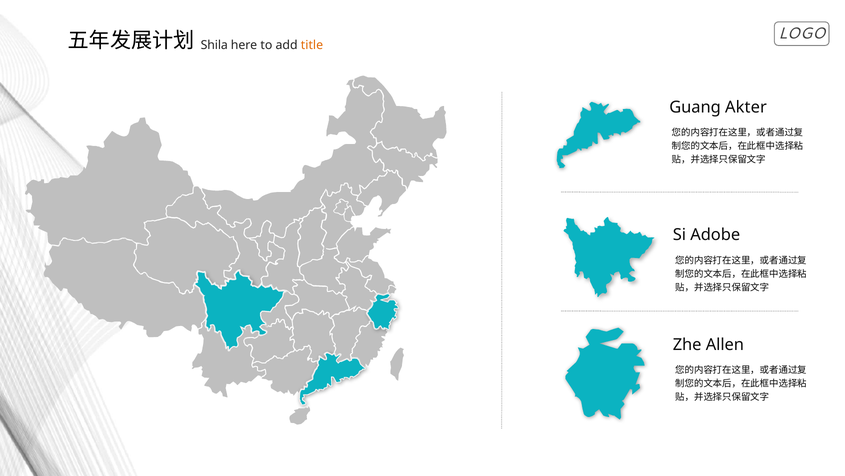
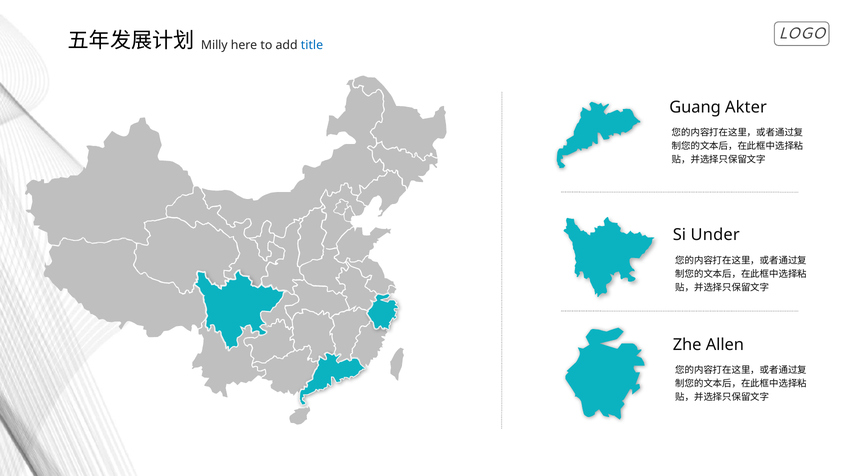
Shila: Shila -> Milly (214, 45)
title colour: orange -> blue (312, 45)
Adobe: Adobe -> Under (715, 235)
